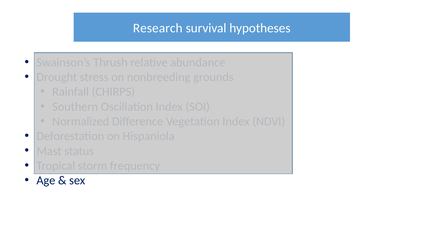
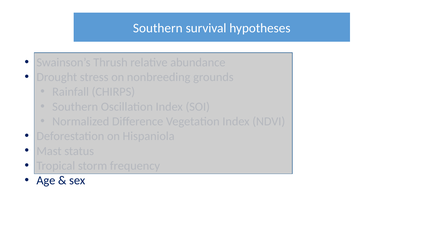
Research: Research -> Southern (158, 28)
